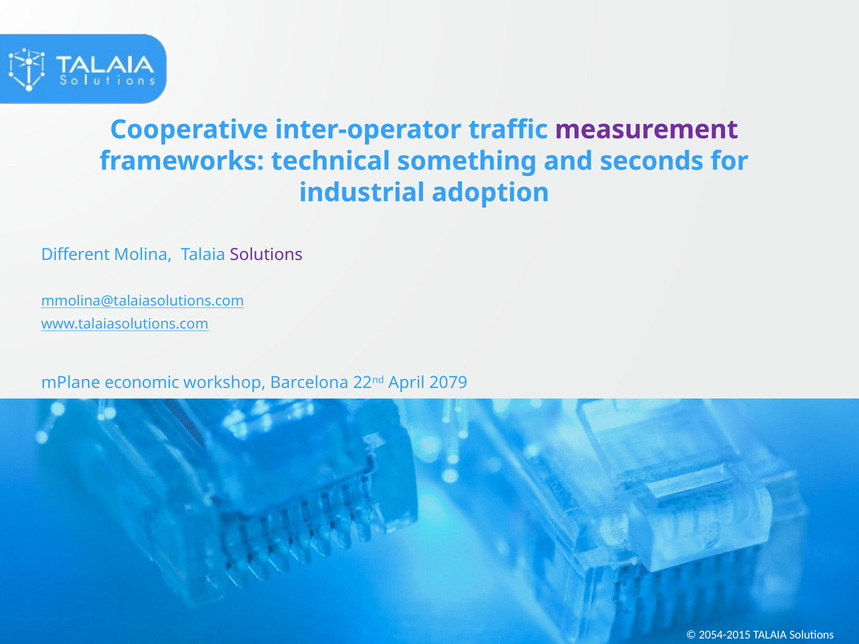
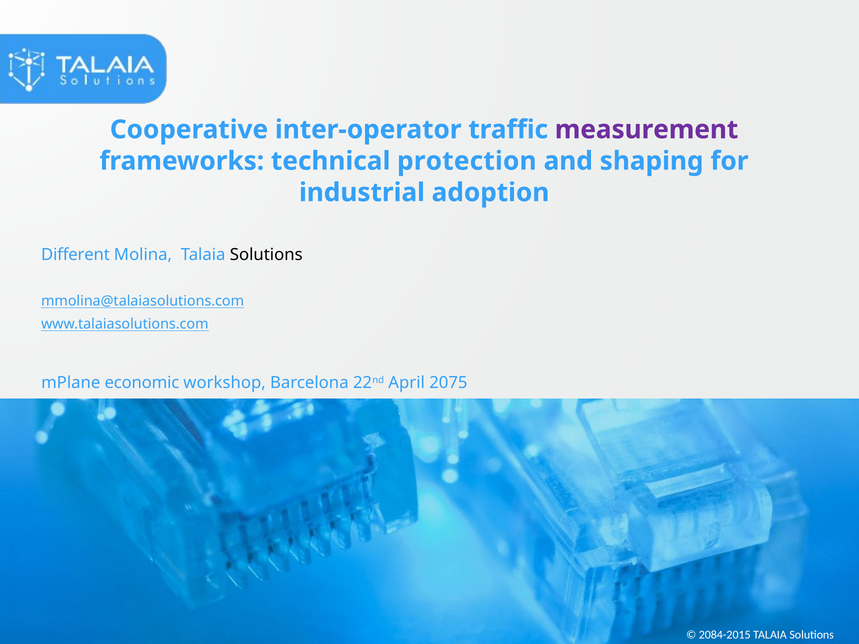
something: something -> protection (467, 161)
seconds: seconds -> shaping (652, 161)
Solutions colour: purple -> black (266, 255)
2079: 2079 -> 2075 (448, 383)
2054-2015: 2054-2015 -> 2084-2015 (725, 635)
